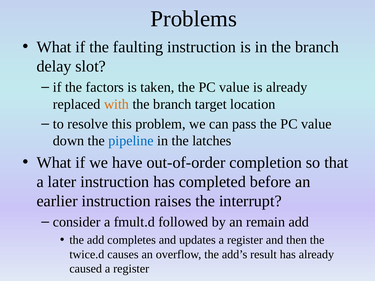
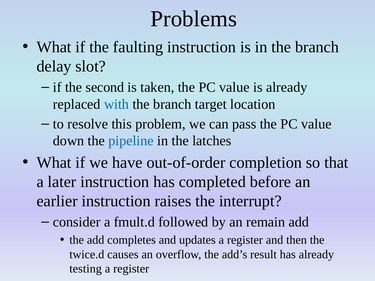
factors: factors -> second (105, 87)
with colour: orange -> blue (117, 104)
caused: caused -> testing (86, 269)
